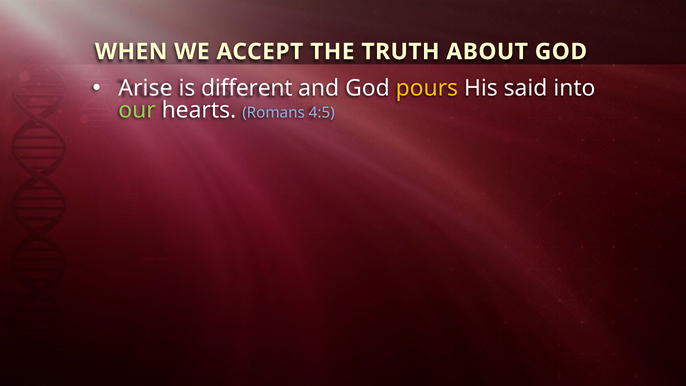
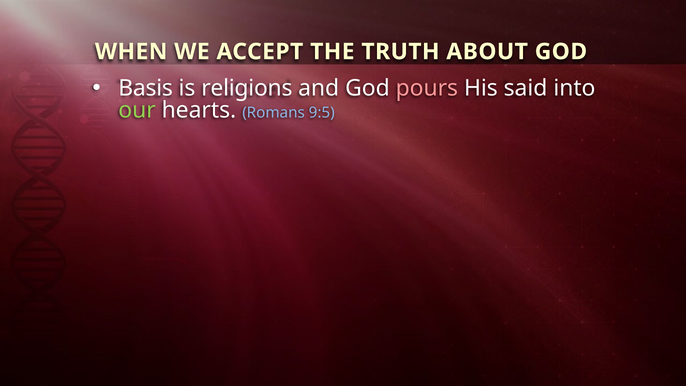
Arise: Arise -> Basis (146, 88)
different: different -> religions (247, 88)
pours colour: yellow -> pink (427, 88)
4:5: 4:5 -> 9:5 (322, 113)
